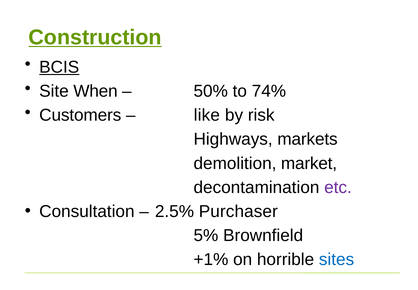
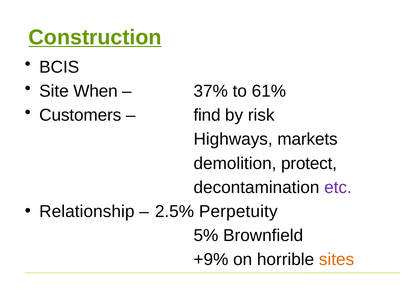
BCIS underline: present -> none (59, 67)
50%: 50% -> 37% (211, 91)
74%: 74% -> 61% (269, 91)
like: like -> find (207, 115)
market: market -> protect (309, 163)
Consultation: Consultation -> Relationship (87, 211)
Purchaser: Purchaser -> Perpetuity (238, 211)
+1%: +1% -> +9% (211, 259)
sites colour: blue -> orange (337, 259)
